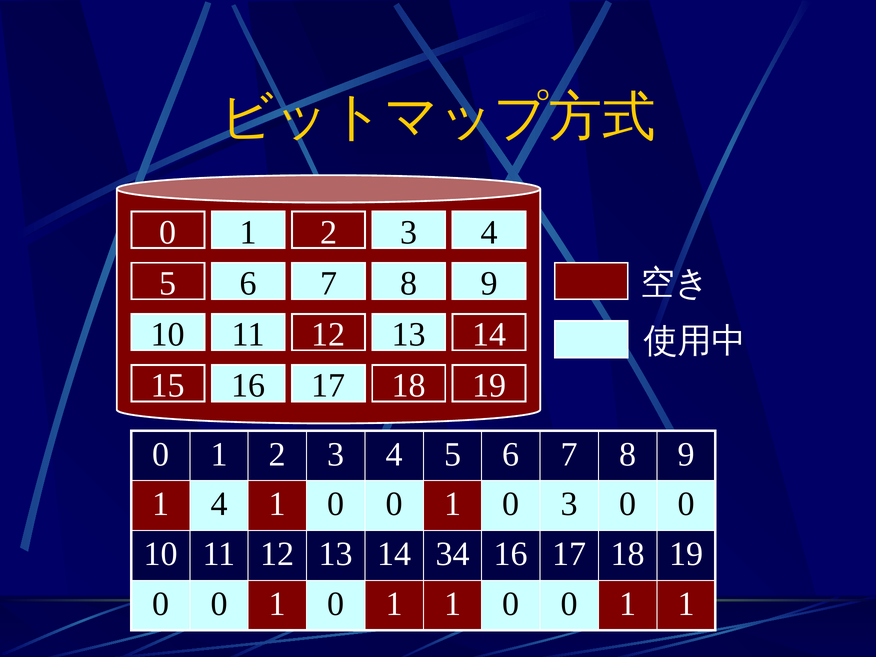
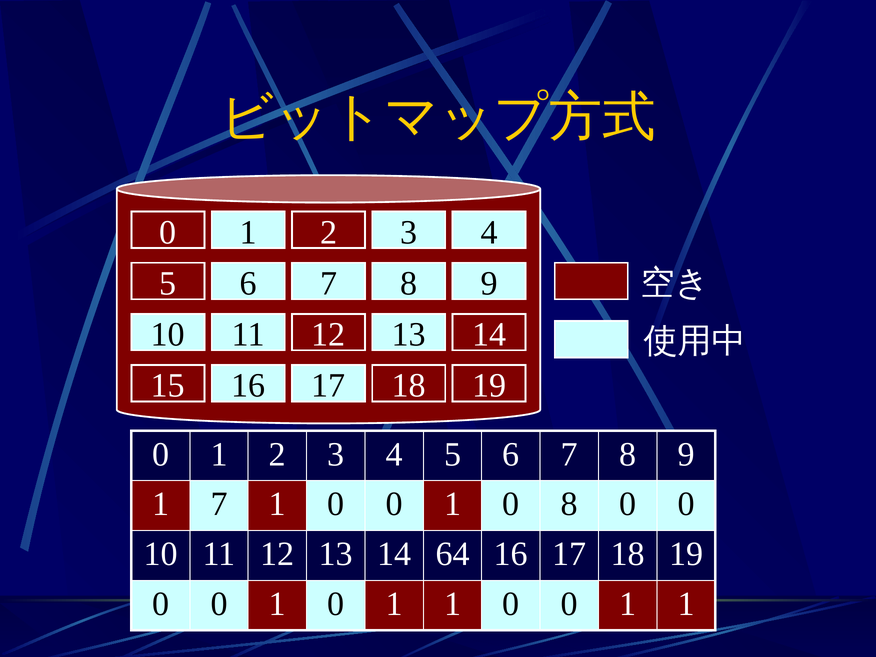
1 4: 4 -> 7 (219, 504)
0 3: 3 -> 8 (569, 504)
34: 34 -> 64 (453, 554)
